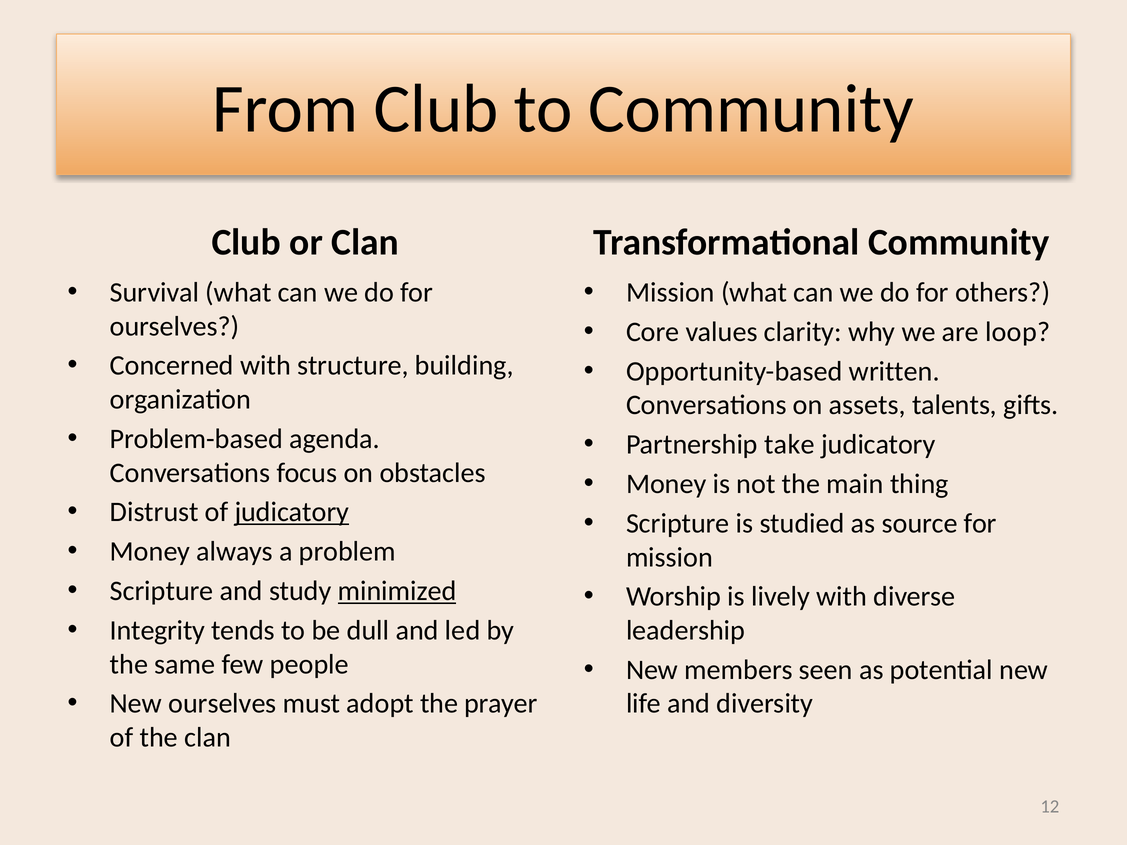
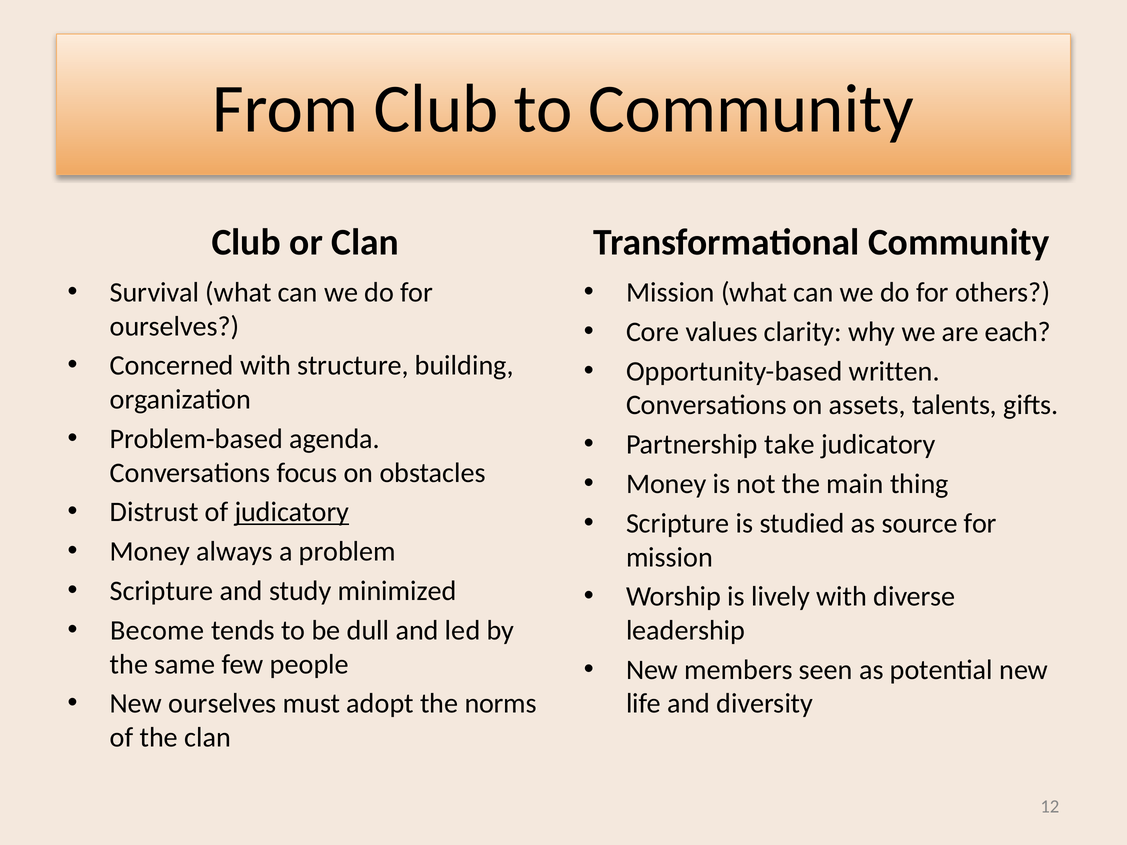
loop: loop -> each (1018, 332)
minimized underline: present -> none (397, 591)
Integrity: Integrity -> Become (157, 631)
prayer: prayer -> norms (501, 704)
